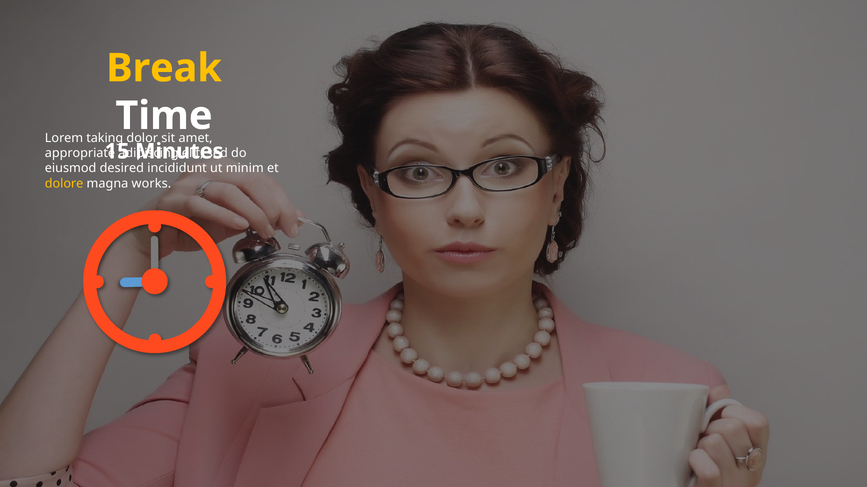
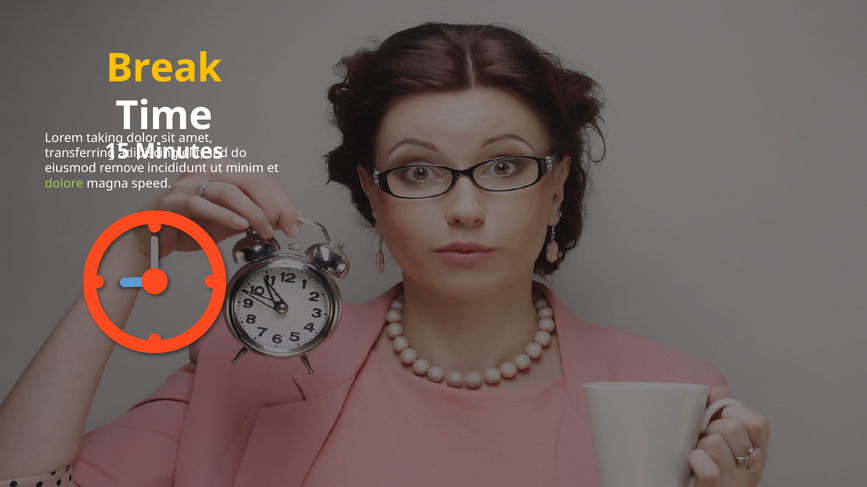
appropriate: appropriate -> transferring (80, 153)
desired: desired -> remove (122, 168)
dolore colour: yellow -> light green (64, 184)
works: works -> speed (151, 184)
